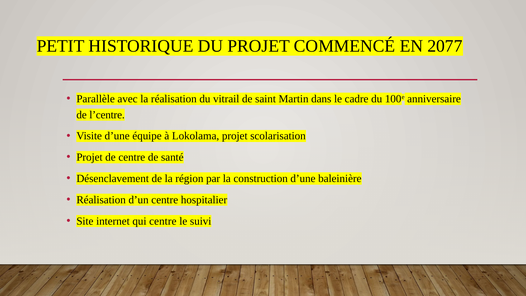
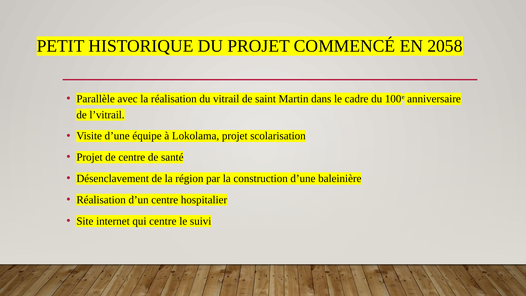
2077: 2077 -> 2058 (445, 46)
l’centre: l’centre -> l’vitrail (107, 115)
